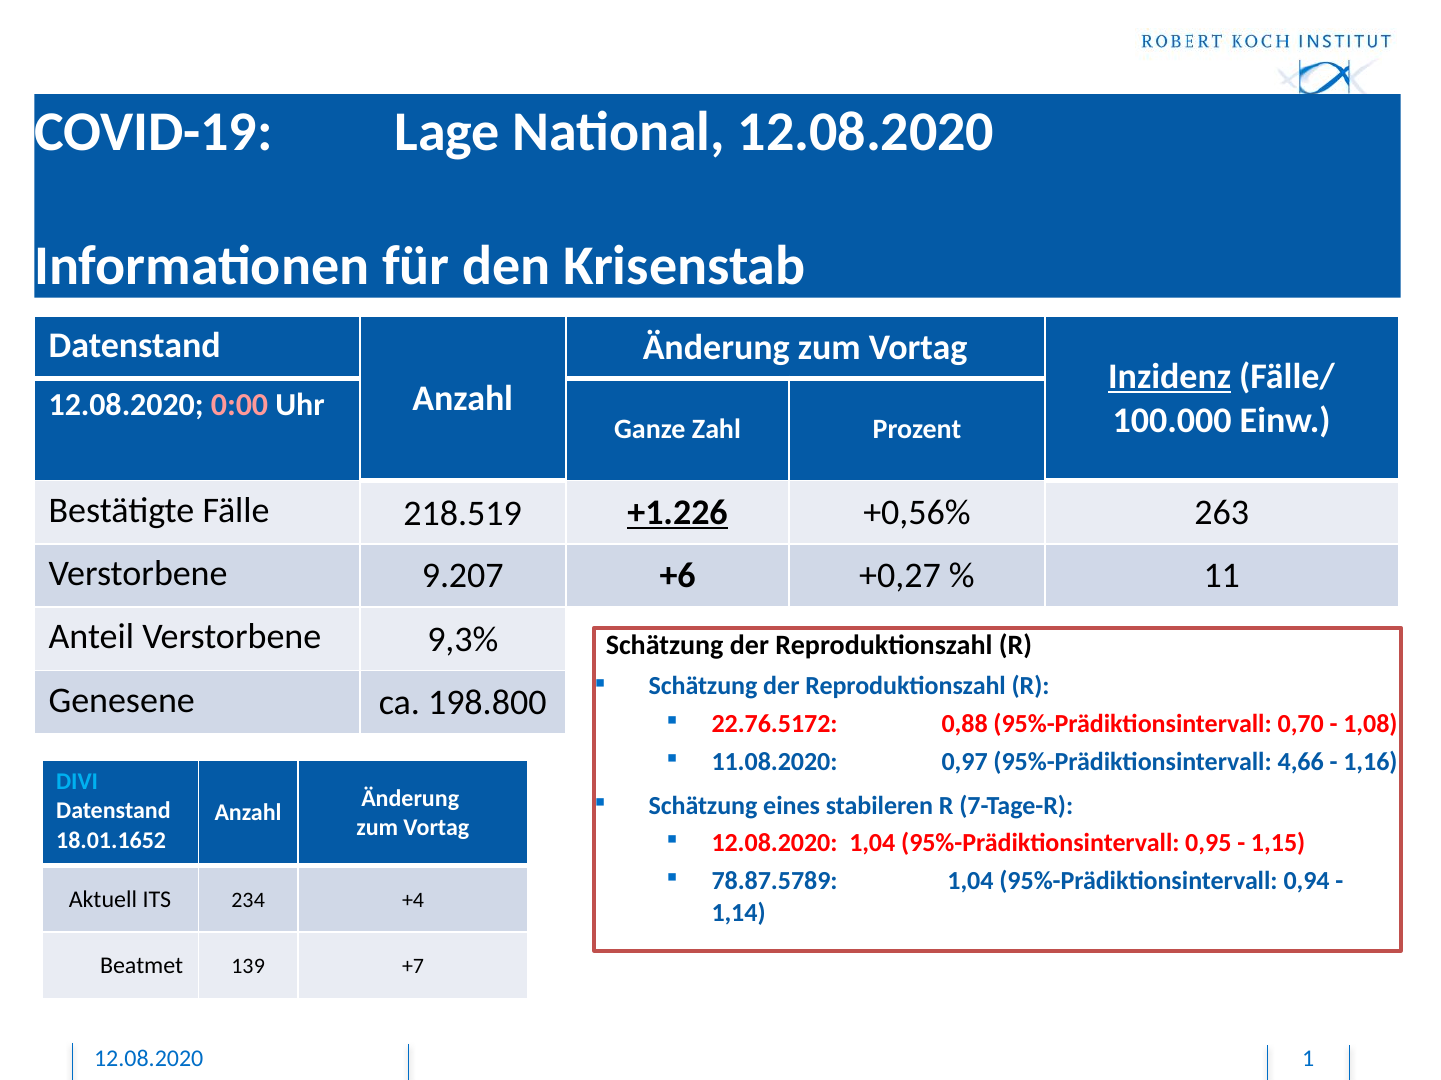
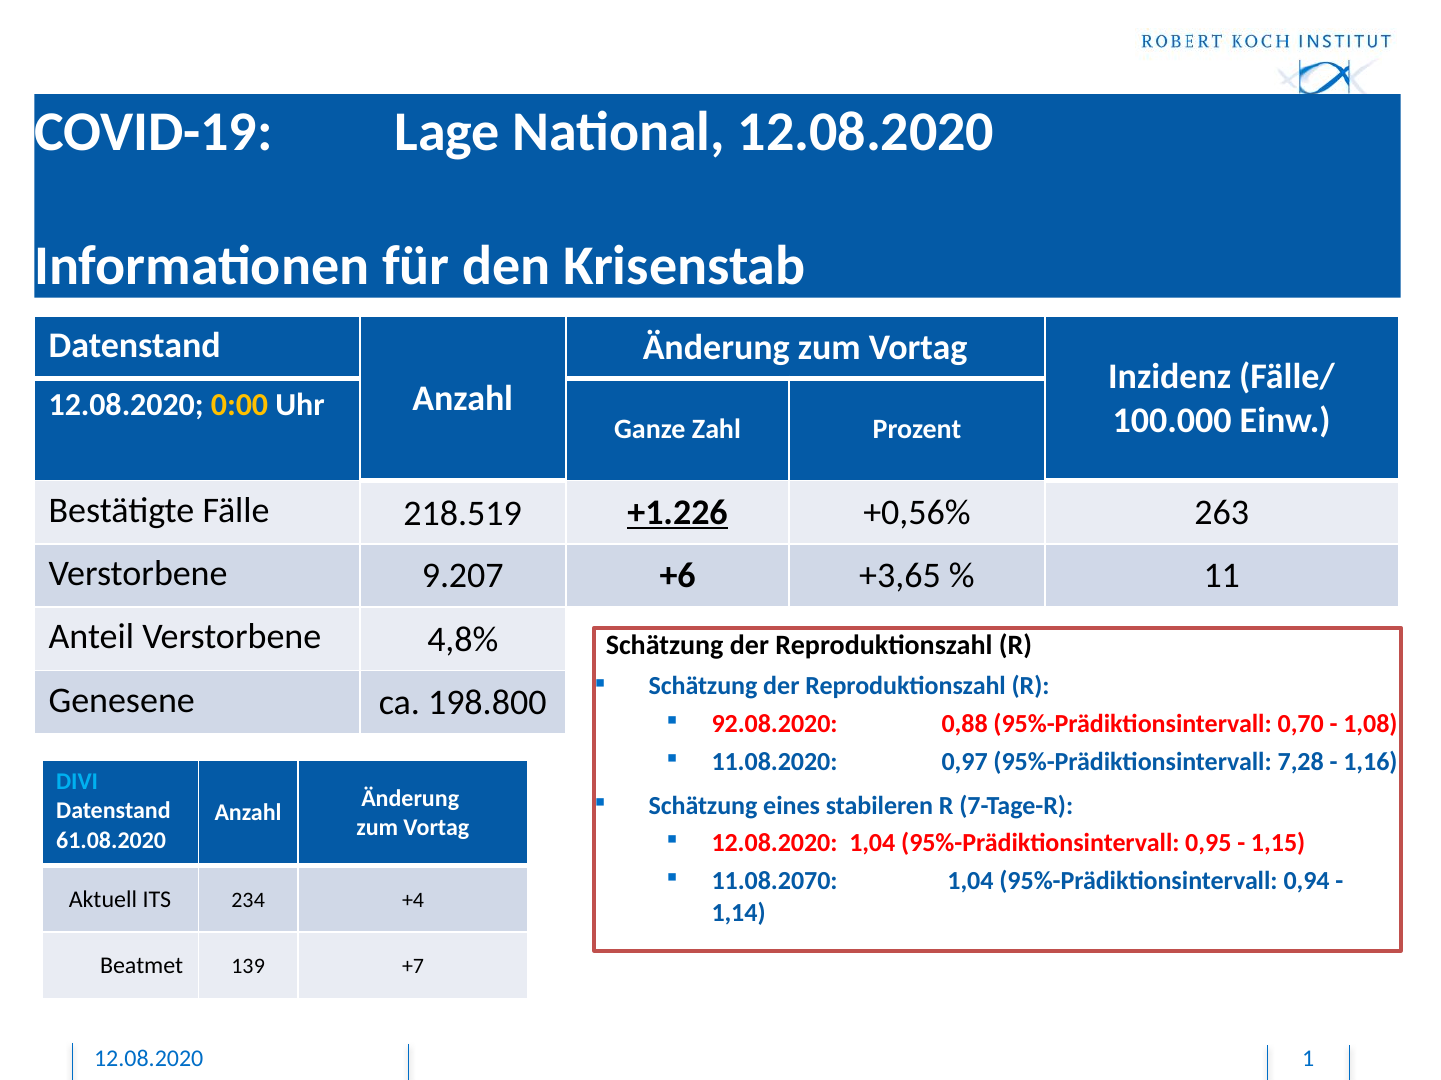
Inzidenz underline: present -> none (1170, 377)
0:00 colour: pink -> yellow (240, 406)
+0,27: +0,27 -> +3,65 (900, 576)
9,3%: 9,3% -> 4,8% (463, 640)
22.76.5172: 22.76.5172 -> 92.08.2020 (775, 725)
4,66: 4,66 -> 7,28 (1301, 762)
18.01.1652: 18.01.1652 -> 61.08.2020 (111, 841)
78.87.5789: 78.87.5789 -> 11.08.2070 (775, 882)
